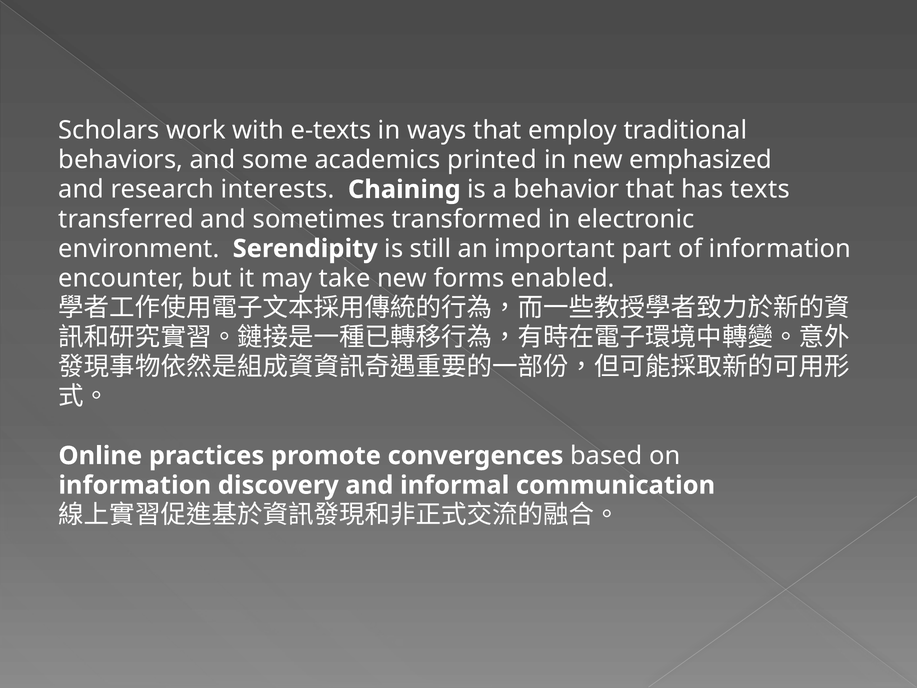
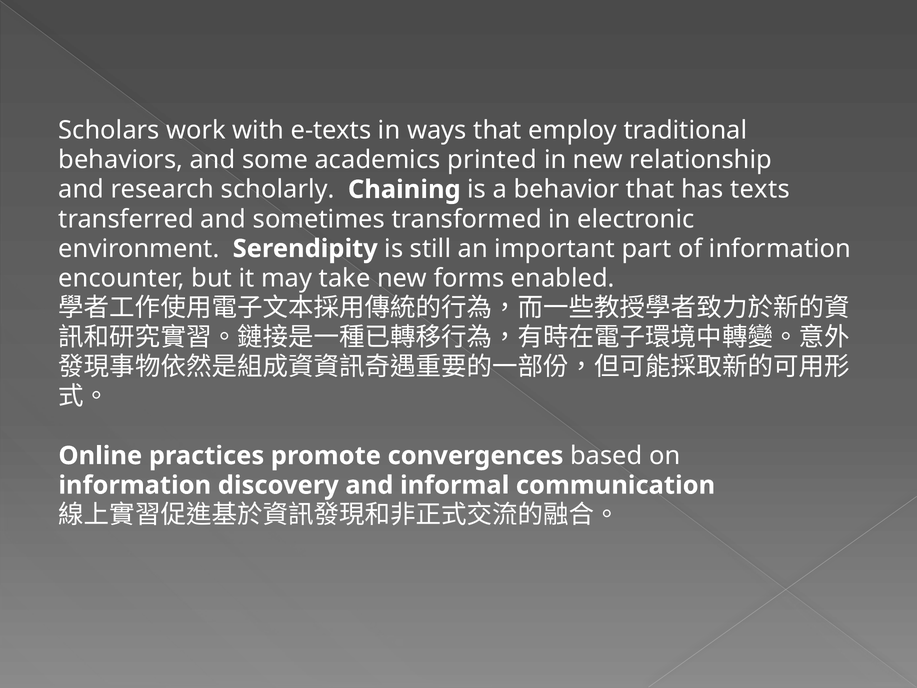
emphasized: emphasized -> relationship (701, 160)
interests: interests -> scholarly (278, 189)
